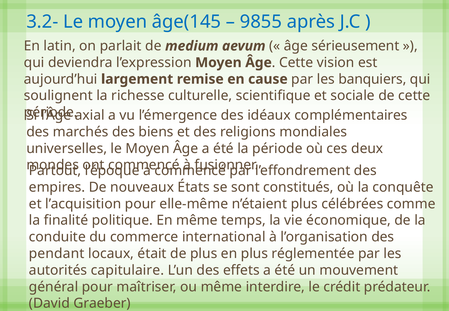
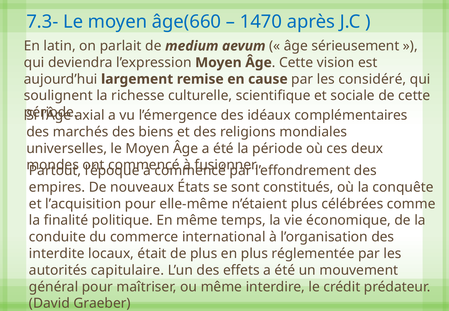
3.2-: 3.2- -> 7.3- (42, 22)
âge(145: âge(145 -> âge(660 (186, 22)
9855: 9855 -> 1470 (261, 22)
banquiers: banquiers -> considéré (372, 79)
pendant: pendant -> interdite (57, 253)
